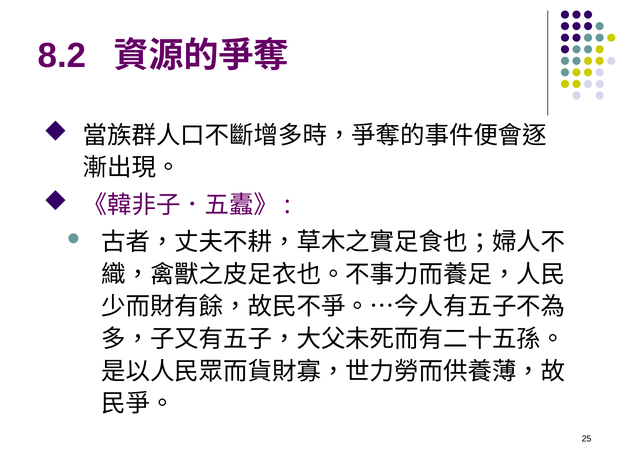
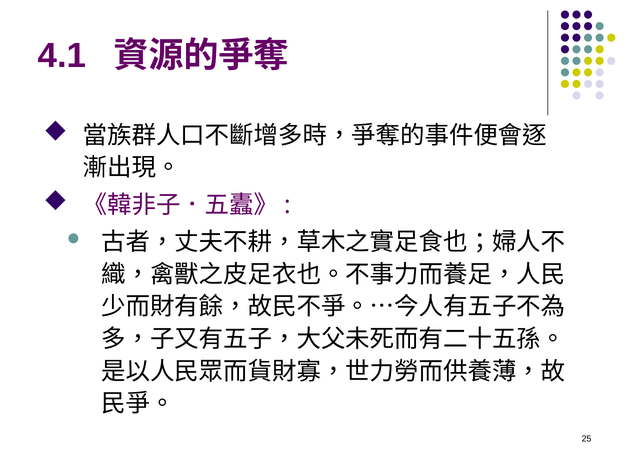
8.2: 8.2 -> 4.1 (62, 56)
